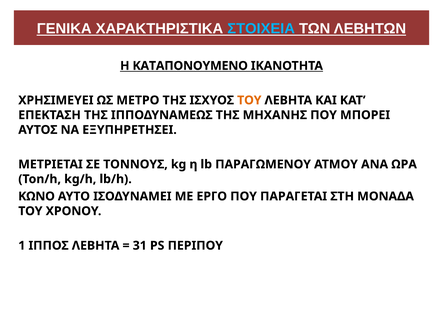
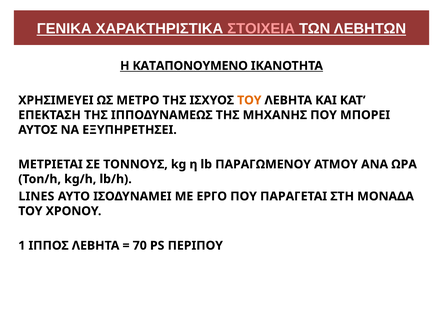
ΣΤΟΙΧΕΙΑ colour: light blue -> pink (261, 29)
ΚΩΝΟ: ΚΩΝΟ -> LINES (36, 196)
31: 31 -> 70 (140, 246)
